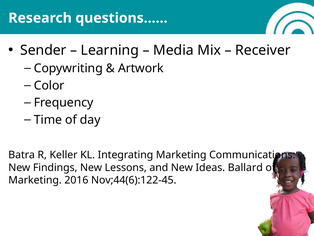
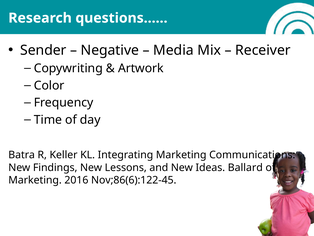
Learning: Learning -> Negative (110, 50)
Nov;44(6):122-45: Nov;44(6):122-45 -> Nov;86(6):122-45 (134, 180)
